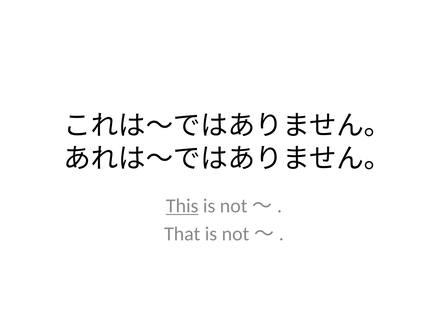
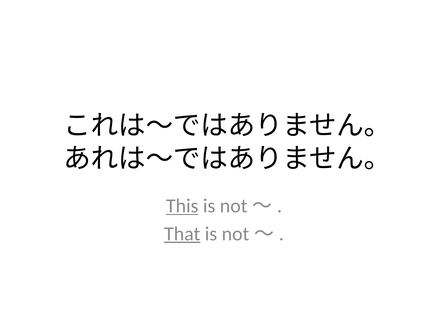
That underline: none -> present (182, 234)
